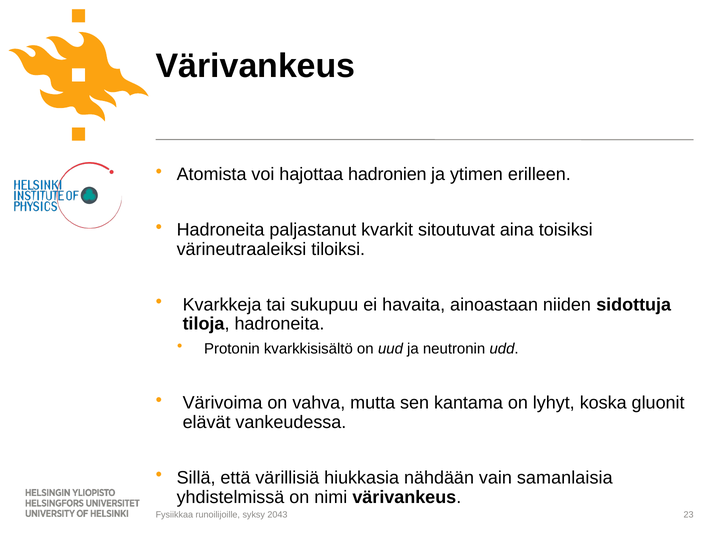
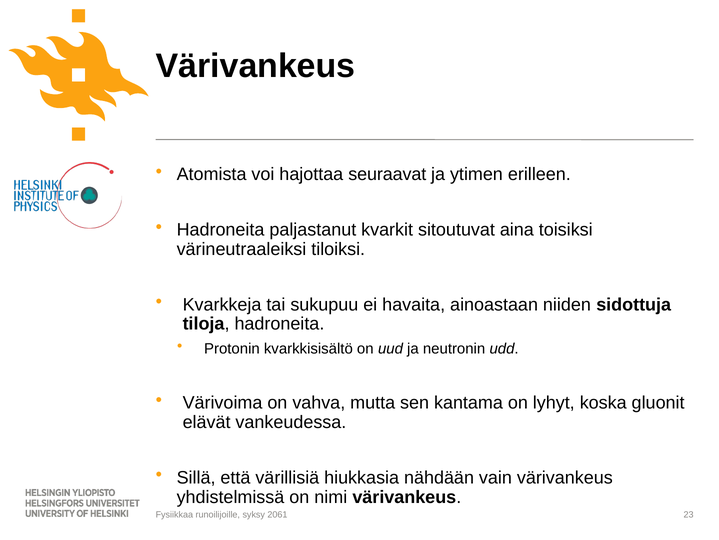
hadronien: hadronien -> seuraavat (387, 174)
vain samanlaisia: samanlaisia -> värivankeus (565, 477)
2043: 2043 -> 2061 (277, 514)
